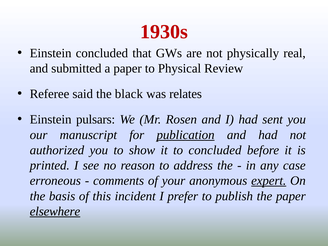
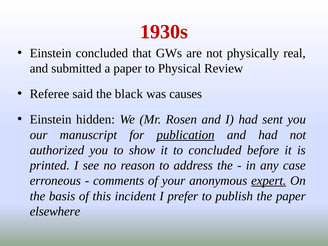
relates: relates -> causes (186, 94)
pulsars: pulsars -> hidden (95, 119)
elsewhere underline: present -> none (55, 211)
